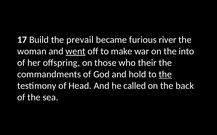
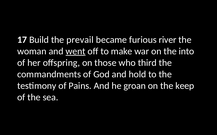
their: their -> third (147, 63)
the underline: present -> none (165, 75)
Head: Head -> Pains (80, 86)
called: called -> groan (135, 86)
back: back -> keep (185, 86)
